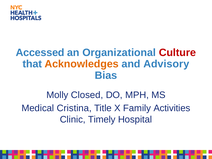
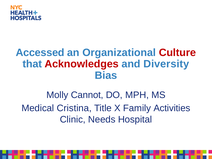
Acknowledges colour: orange -> red (82, 64)
Advisory: Advisory -> Diversity (166, 64)
Closed: Closed -> Cannot (87, 95)
Timely: Timely -> Needs (102, 119)
